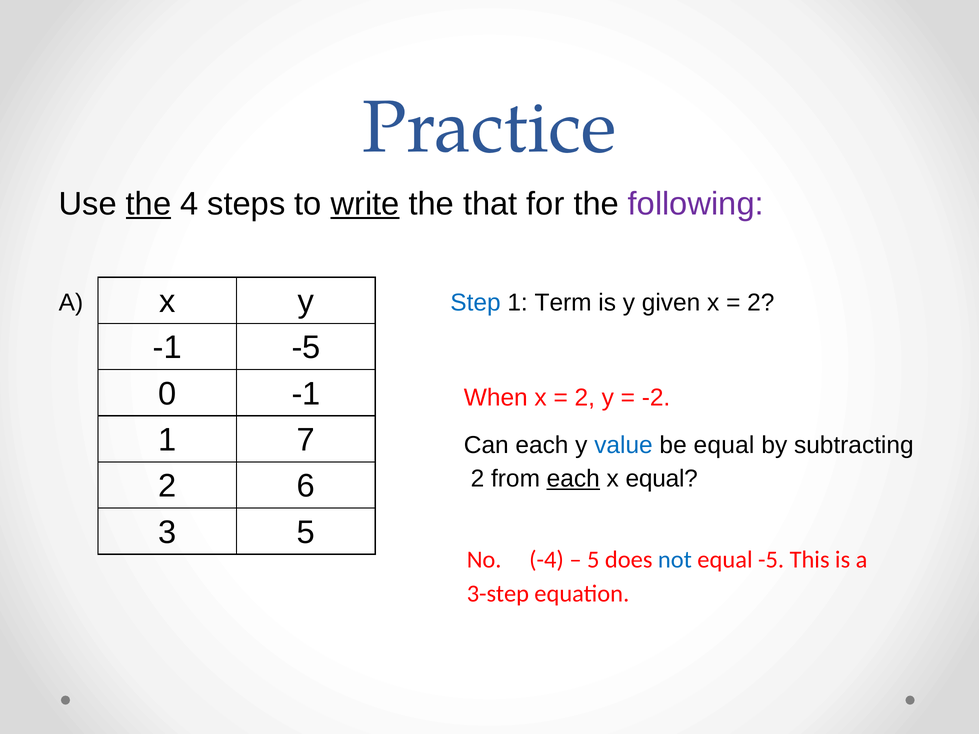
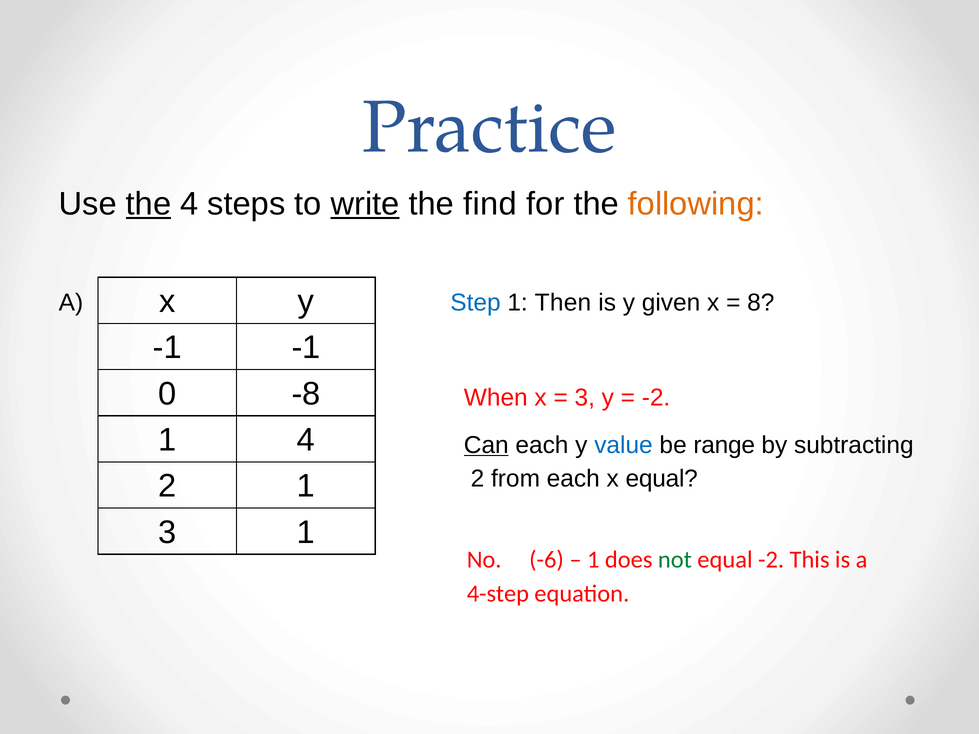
that: that -> find (490, 204)
following colour: purple -> orange (696, 204)
Term: Term -> Then (563, 303)
2: 2 -> 8 (761, 303)
-1 -5: -5 -> -1 (306, 348)
0 -1: -1 -> -8 (306, 394)
2: 2 -> 3 (585, 398)
1 7: 7 -> 4 (306, 440)
Can underline: none -> present (486, 445)
be equal: equal -> range (724, 445)
each underline: present -> none (573, 479)
2 6: 6 -> 1 (306, 486)
3 5: 5 -> 1 (306, 532)
-4: -4 -> -6 (547, 560)
5: 5 -> 1 (593, 560)
not colour: blue -> green (675, 560)
equal -5: -5 -> -2 (771, 560)
3-step: 3-step -> 4-step (498, 594)
